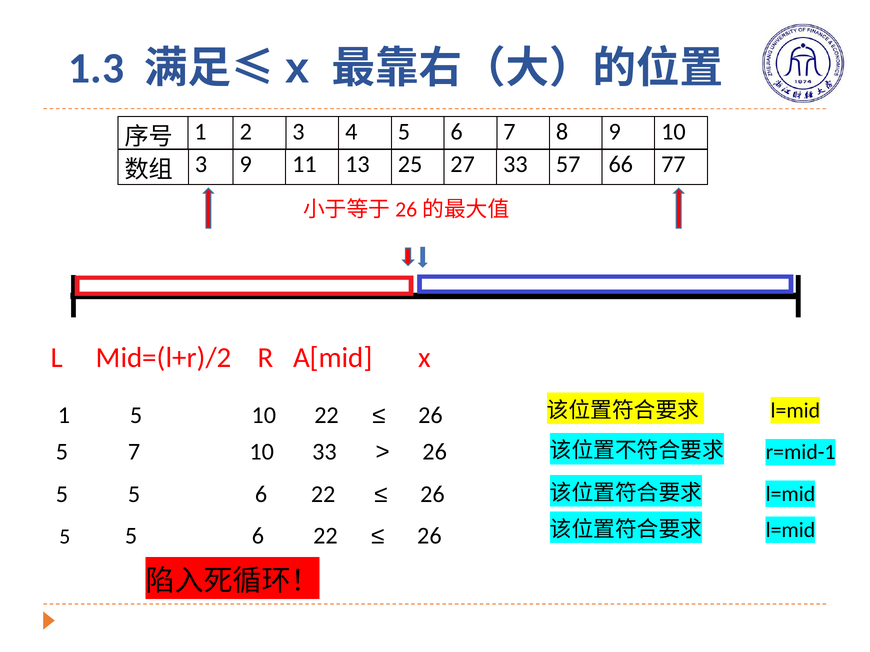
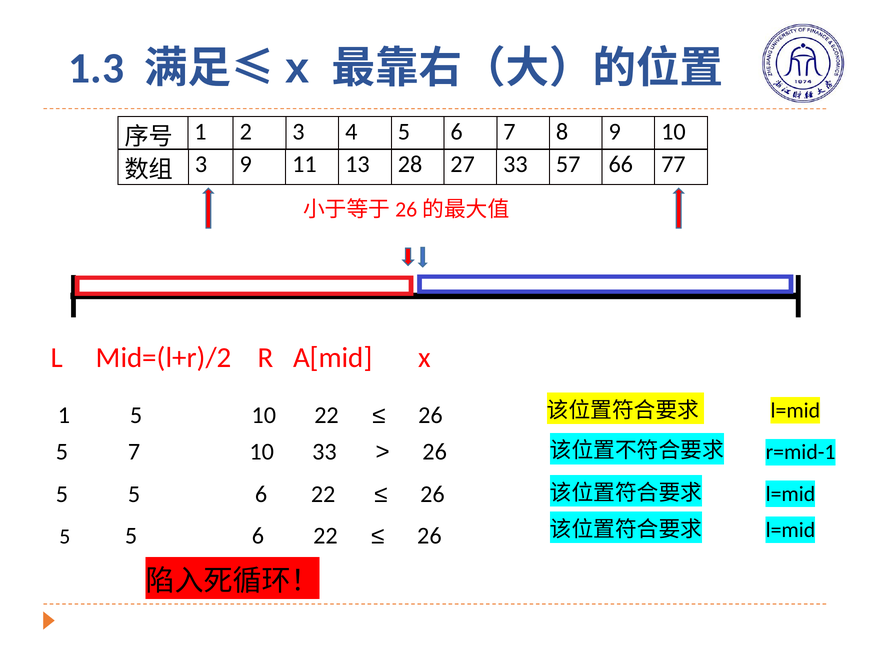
25: 25 -> 28 (410, 165)
